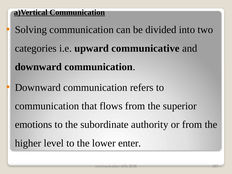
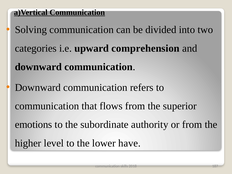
communicative: communicative -> comprehension (145, 48)
enter: enter -> have (129, 143)
